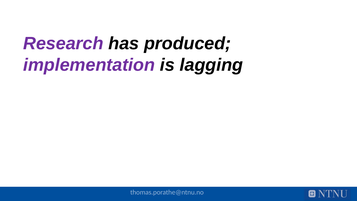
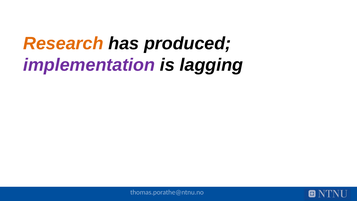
Research colour: purple -> orange (63, 44)
